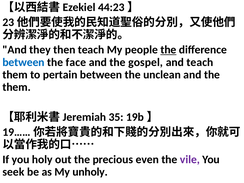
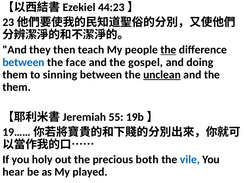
and teach: teach -> doing (200, 62)
pertain: pertain -> sinning (60, 75)
unclean underline: none -> present (162, 75)
35: 35 -> 55 (116, 117)
even: even -> both (147, 159)
vile colour: purple -> blue (190, 159)
seek: seek -> hear (13, 172)
unholy: unholy -> played (90, 172)
